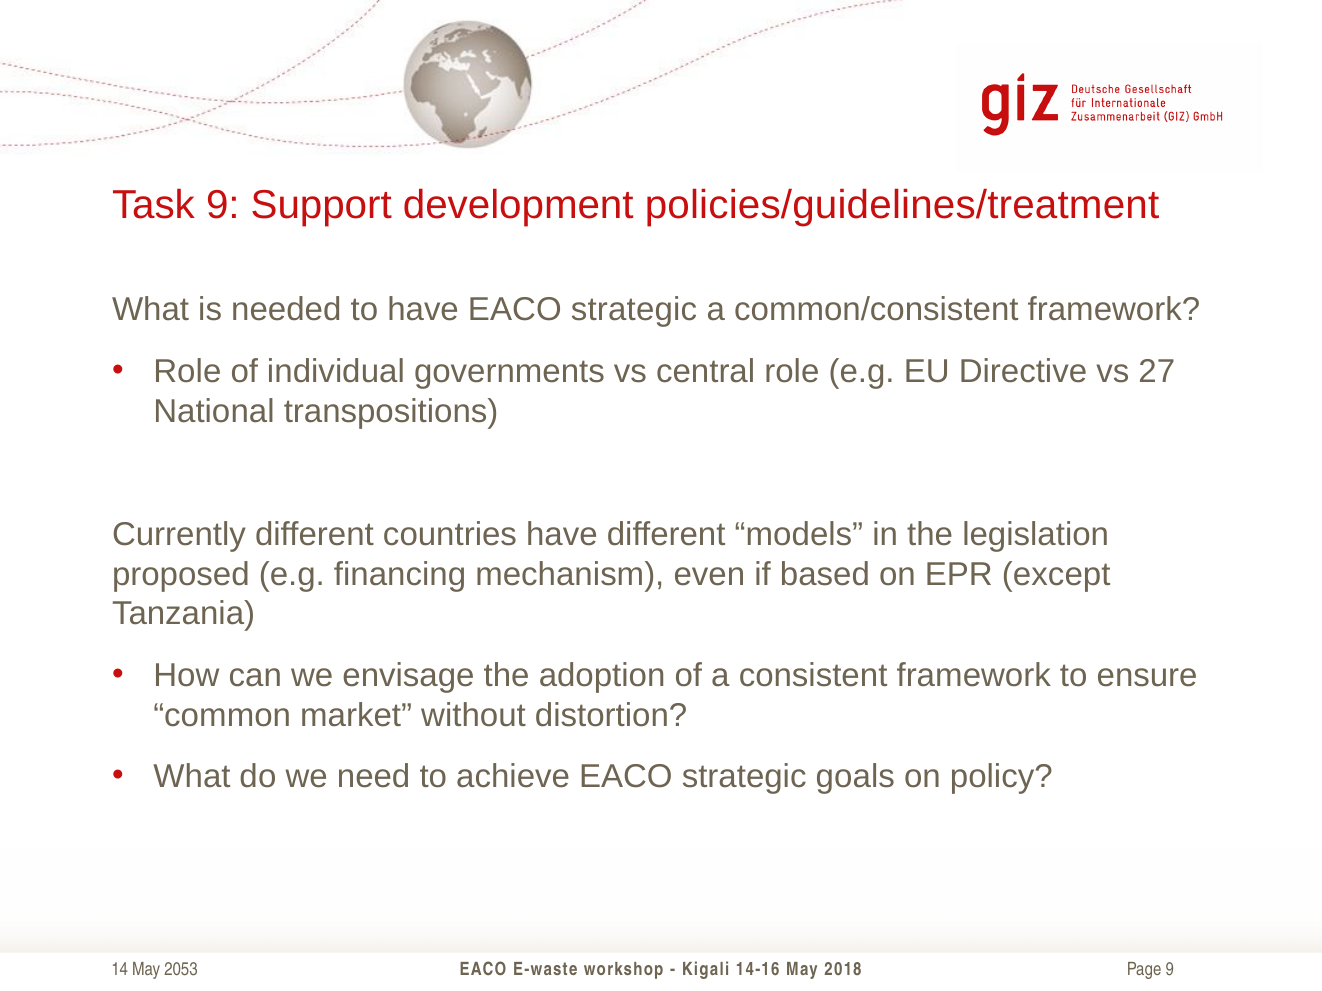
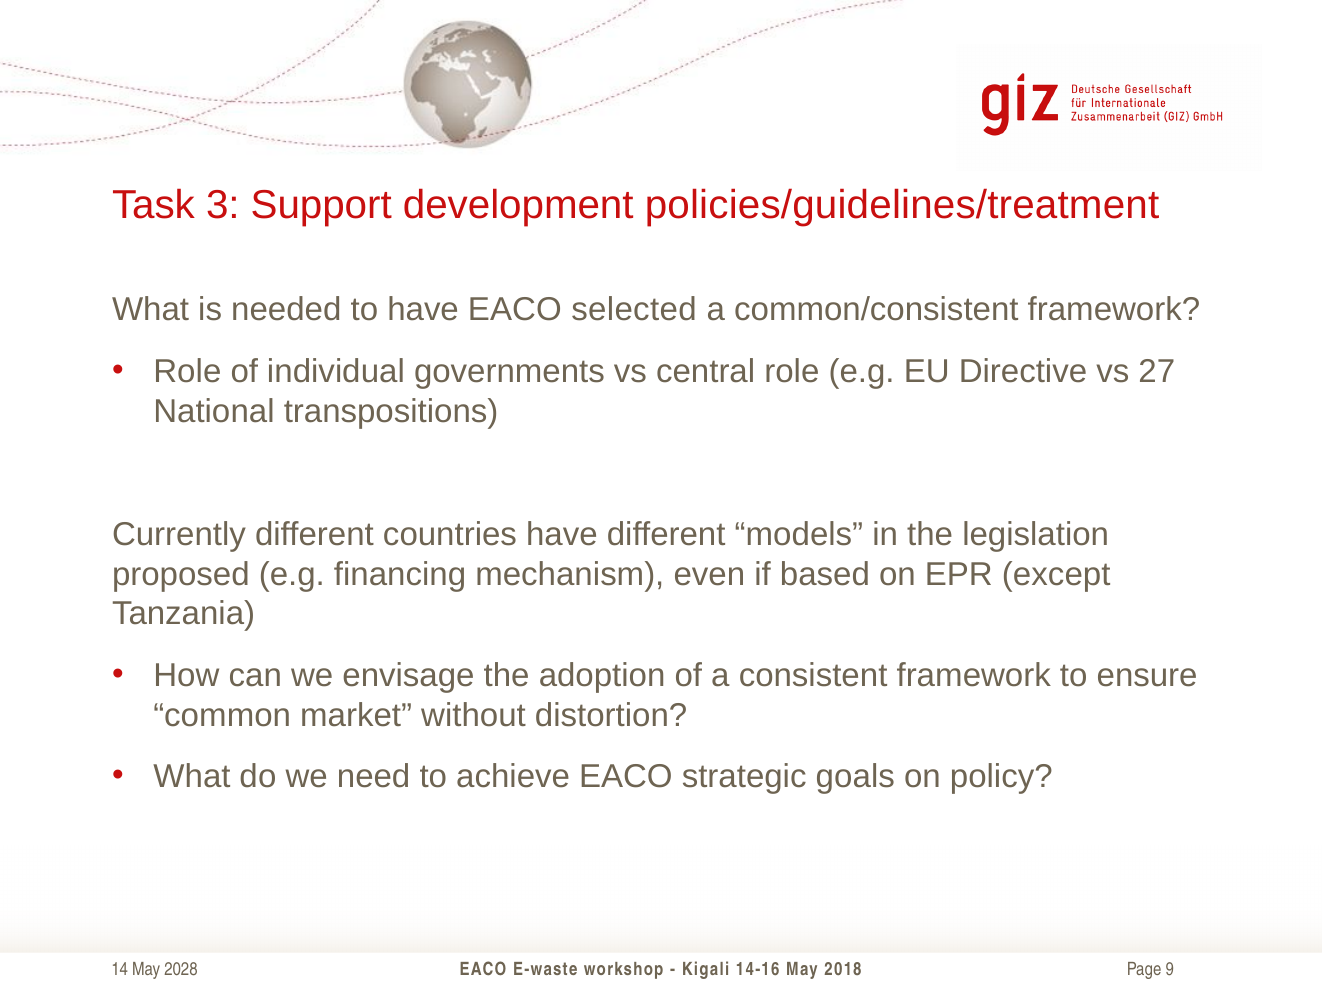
Task 9: 9 -> 3 (223, 205)
have EACO strategic: strategic -> selected (634, 310)
2053: 2053 -> 2028 (181, 970)
